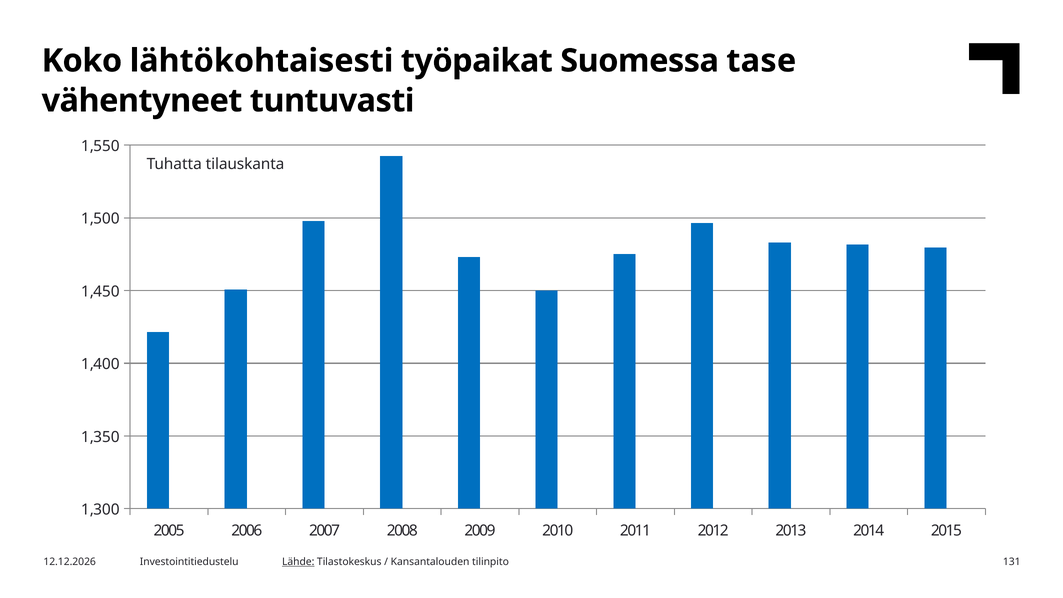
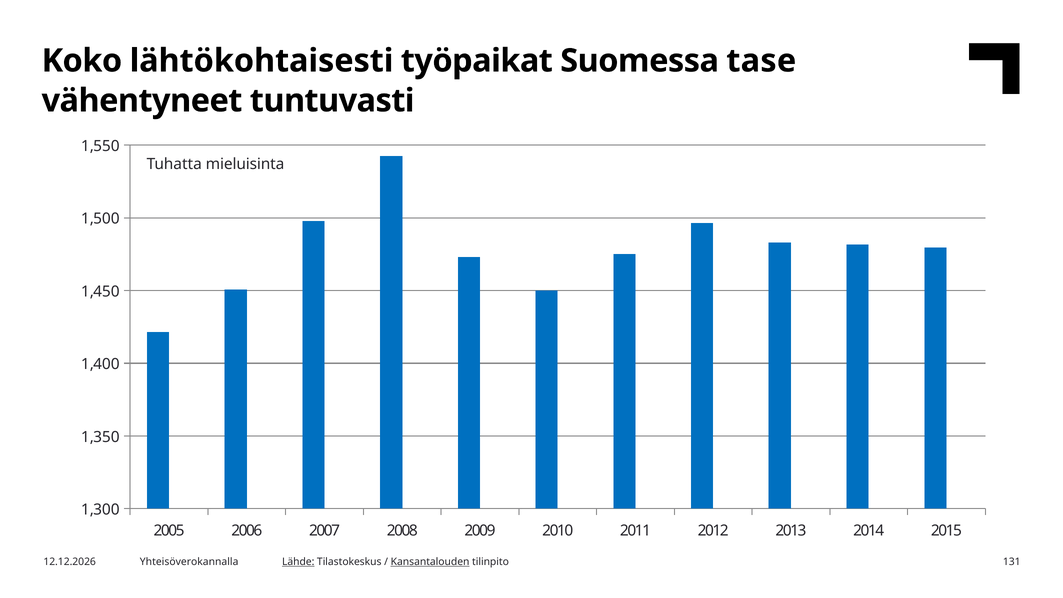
tilauskanta: tilauskanta -> mieluisinta (245, 164)
Investointitiedustelu: Investointitiedustelu -> Yhteisöverokannalla (189, 562)
Kansantalouden underline: none -> present (430, 562)
